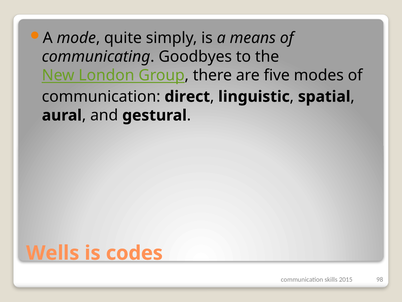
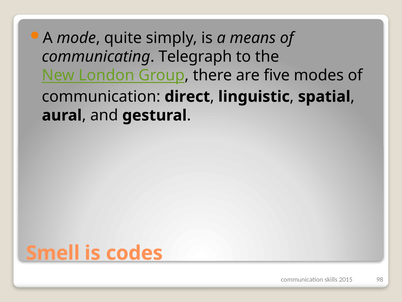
Goodbyes: Goodbyes -> Telegraph (195, 57)
Wells: Wells -> Smell (53, 253)
